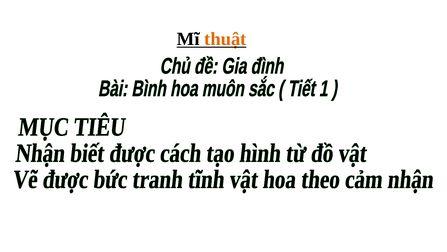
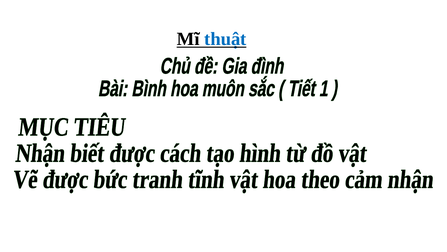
thuật colour: orange -> blue (225, 39)
